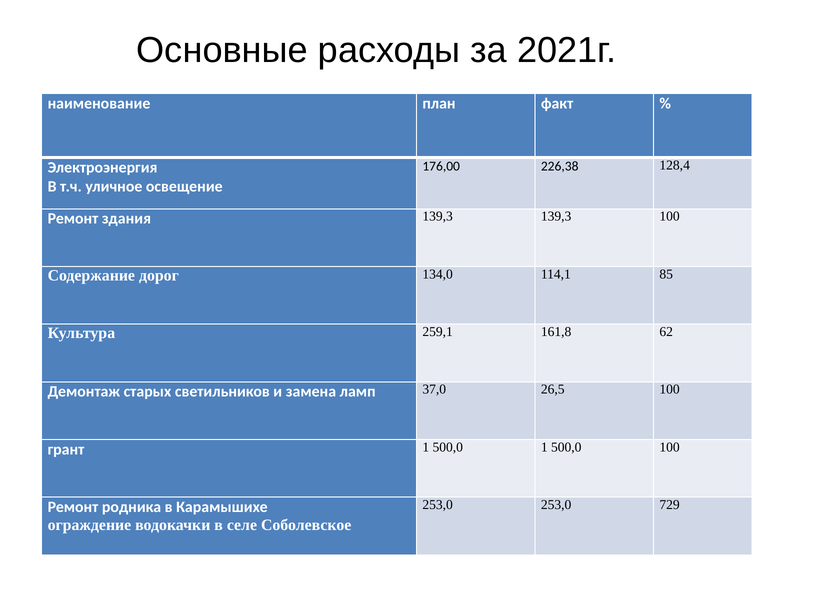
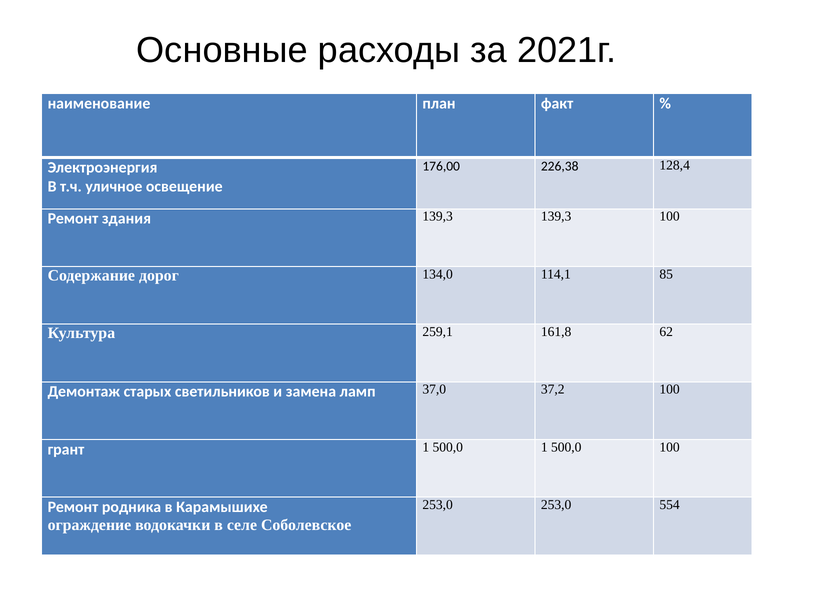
26,5: 26,5 -> 37,2 (553, 389)
729: 729 -> 554 (670, 504)
